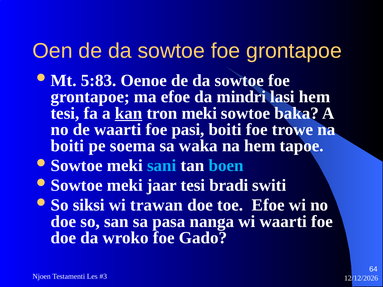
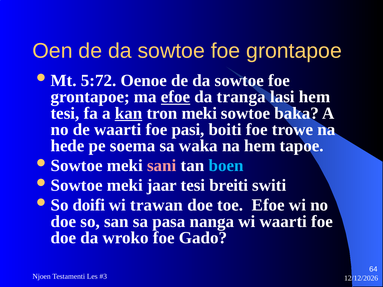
5:83: 5:83 -> 5:72 (99, 81)
efoe underline: none -> present (176, 97)
mindri: mindri -> tranga (241, 97)
boiti: boiti -> hede (68, 146)
sani colour: light blue -> pink (162, 166)
bradi: bradi -> breiti (229, 185)
siksi: siksi -> doifi (89, 205)
